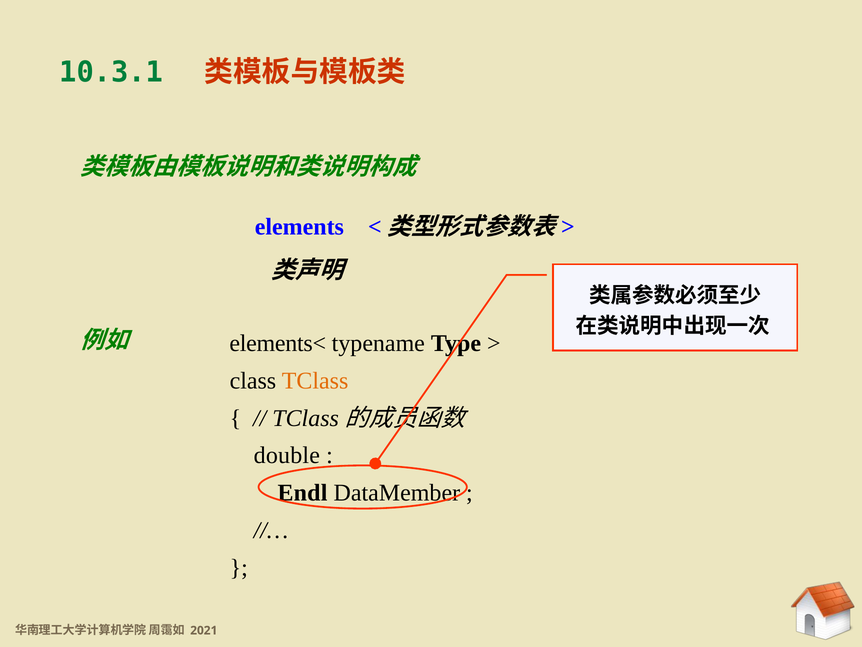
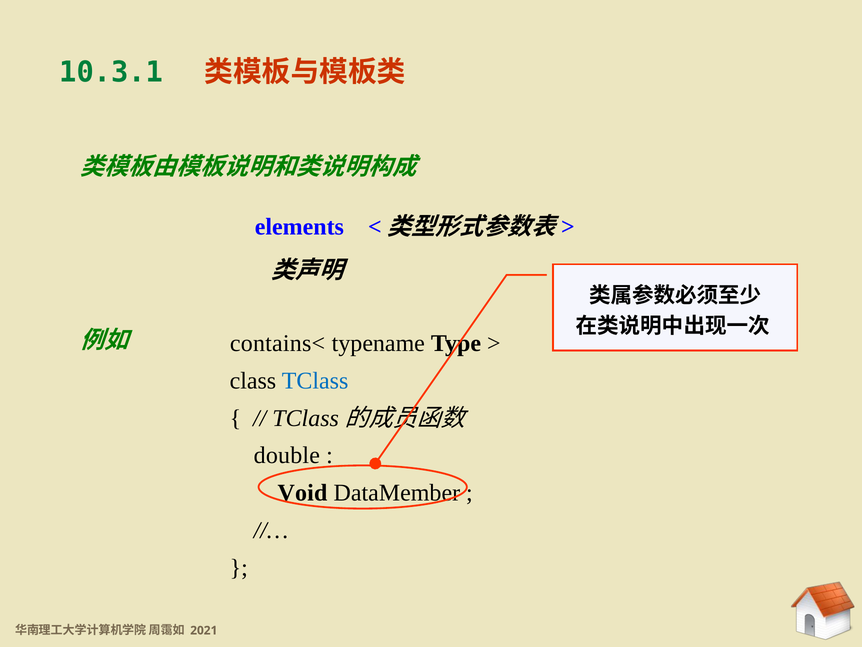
elements<: elements< -> contains< (278, 343)
TClass colour: orange -> blue (315, 380)
Endl: Endl -> Void (302, 492)
